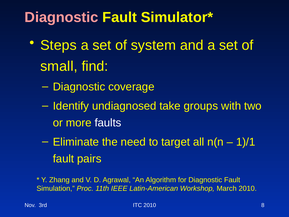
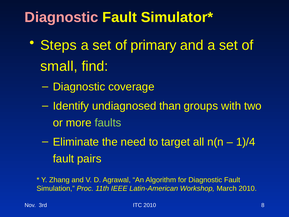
system: system -> primary (154, 45)
take: take -> than (170, 106)
faults colour: white -> light green (108, 123)
1)/1: 1)/1 -> 1)/4 (246, 142)
